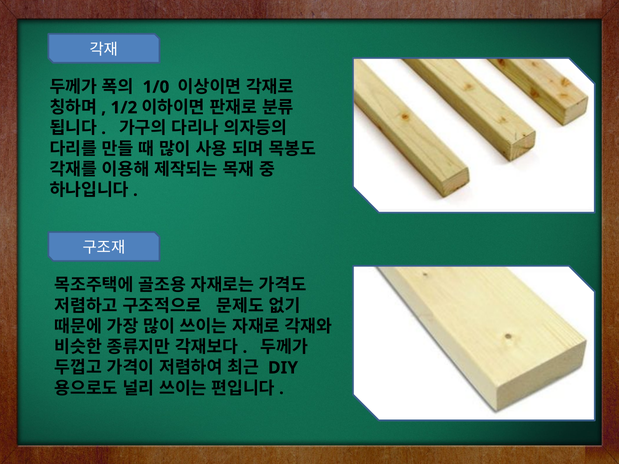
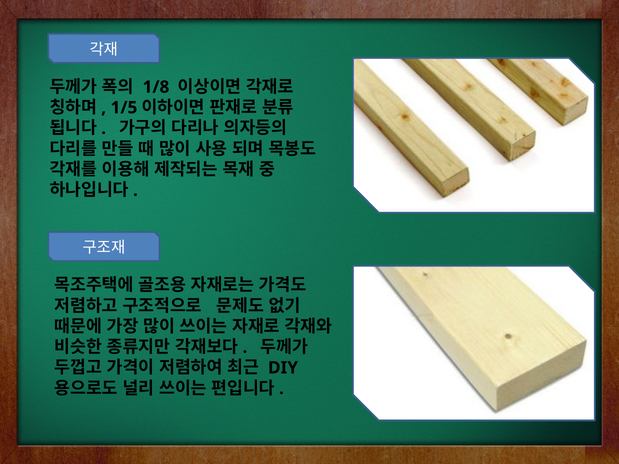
1/0: 1/0 -> 1/8 (156, 87)
1/2: 1/2 -> 1/5 (124, 108)
